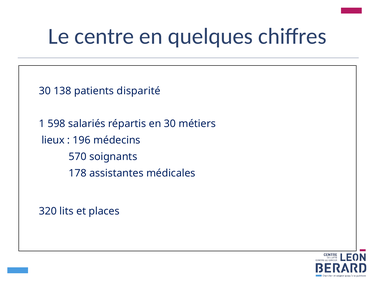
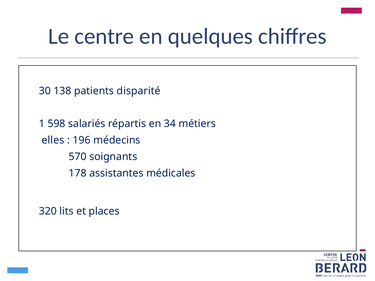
en 30: 30 -> 34 (170, 124)
lieux: lieux -> elles (53, 140)
